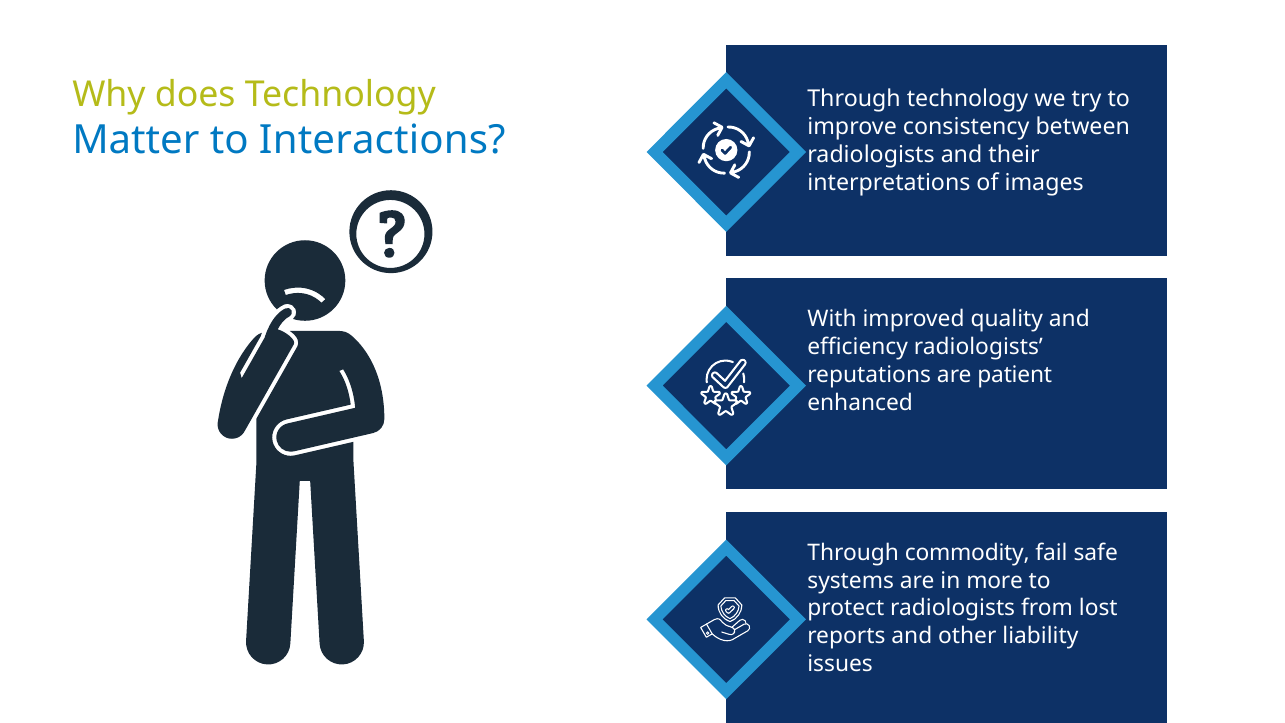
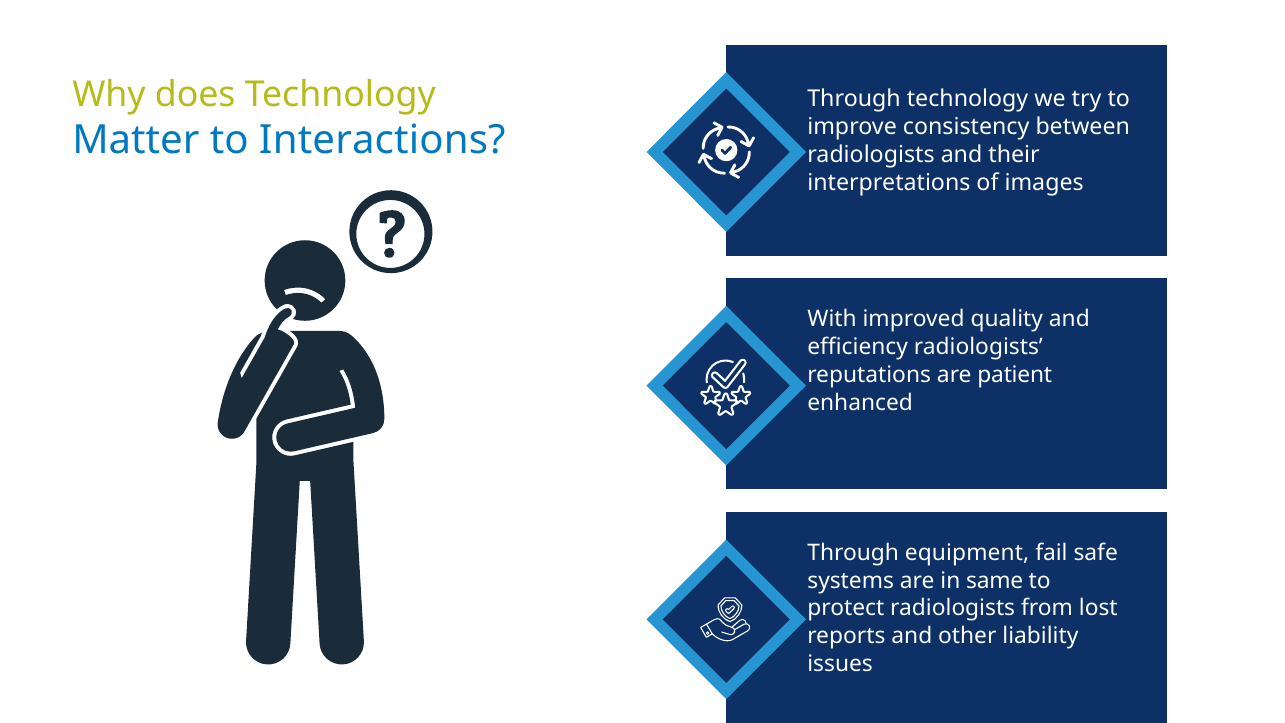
commodity: commodity -> equipment (967, 553)
more: more -> same (995, 580)
